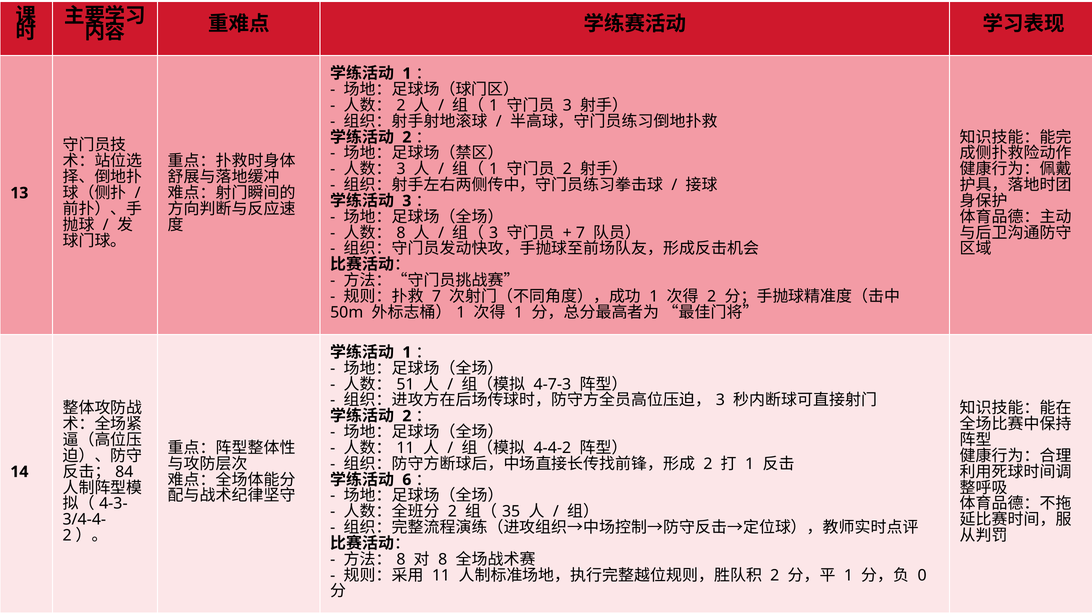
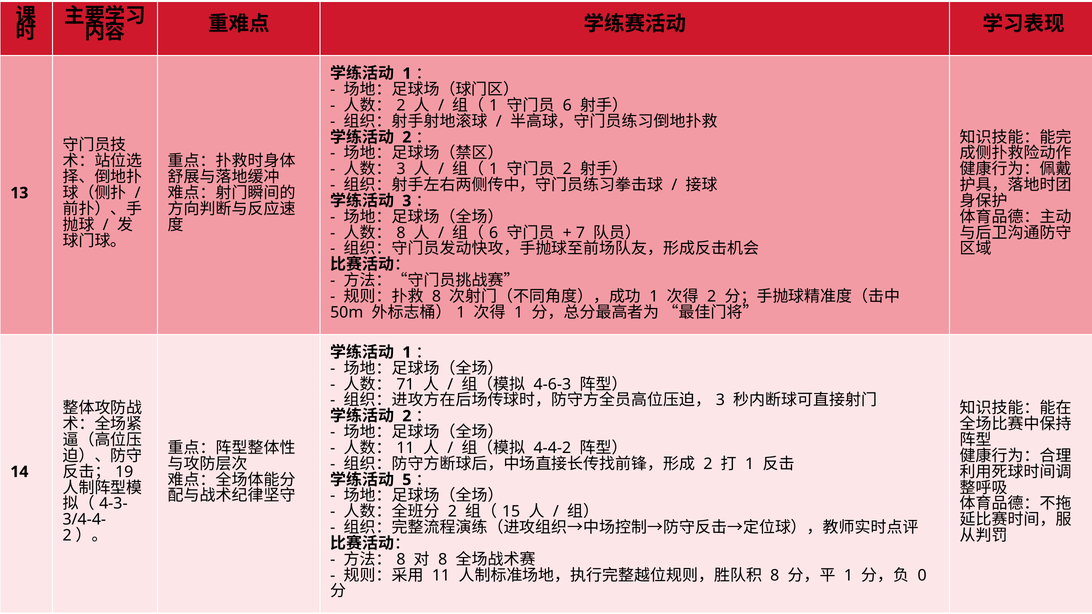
3: 3 -> 6 (567, 105)
3: 3 -> 6 (494, 233)
7: 7 -> 8 (436, 297)
51: 51 -> 71 (405, 384)
4-7-3: 4-7-3 -> 4-6-3 (552, 384)
84: 84 -> 19 (124, 472)
6: 6 -> 5 (407, 480)
35: 35 -> 15 (511, 512)
2: 2 -> 8 (775, 576)
